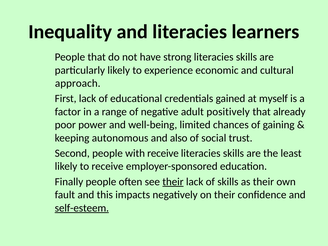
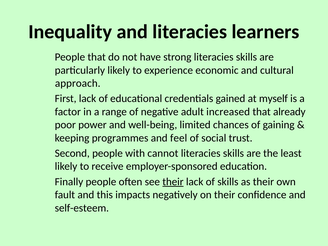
positively: positively -> increased (228, 112)
autonomous: autonomous -> programmes (120, 138)
also: also -> feel (179, 138)
with receive: receive -> cannot (163, 153)
self-esteem underline: present -> none (82, 208)
